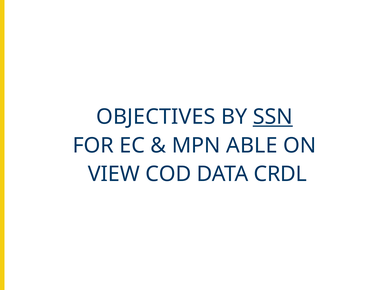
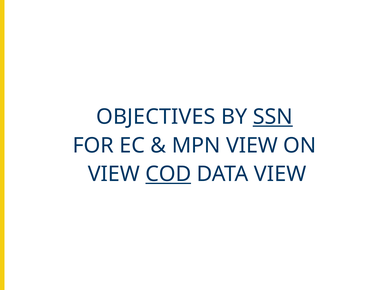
MPN ABLE: ABLE -> VIEW (252, 146)
COD underline: none -> present (168, 174)
DATA CRDL: CRDL -> VIEW (280, 174)
